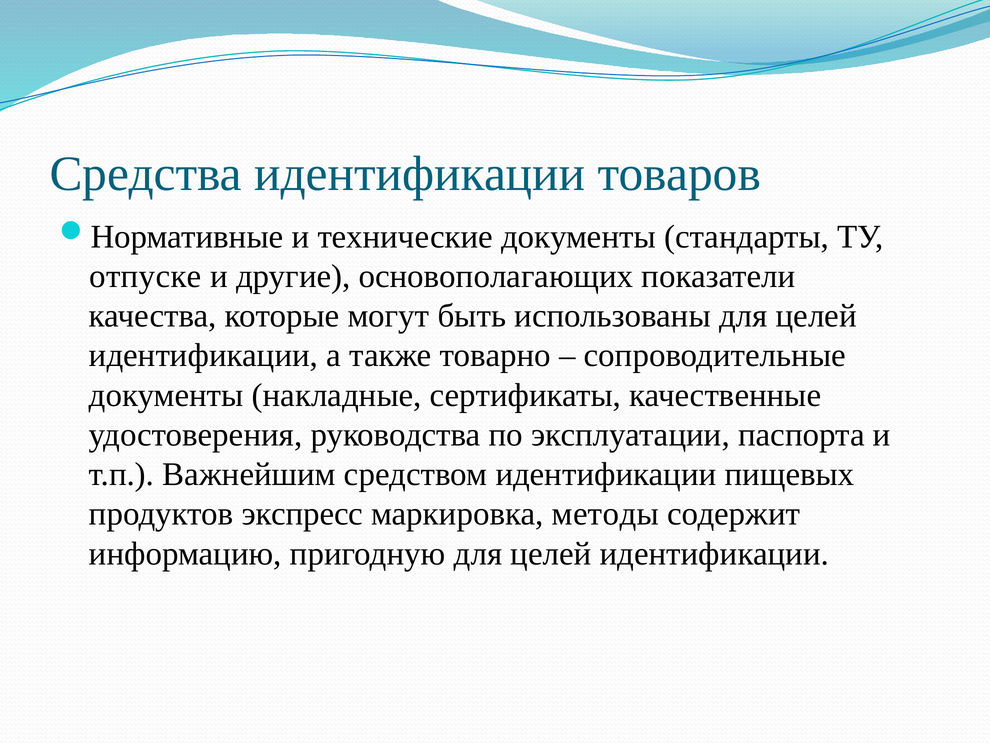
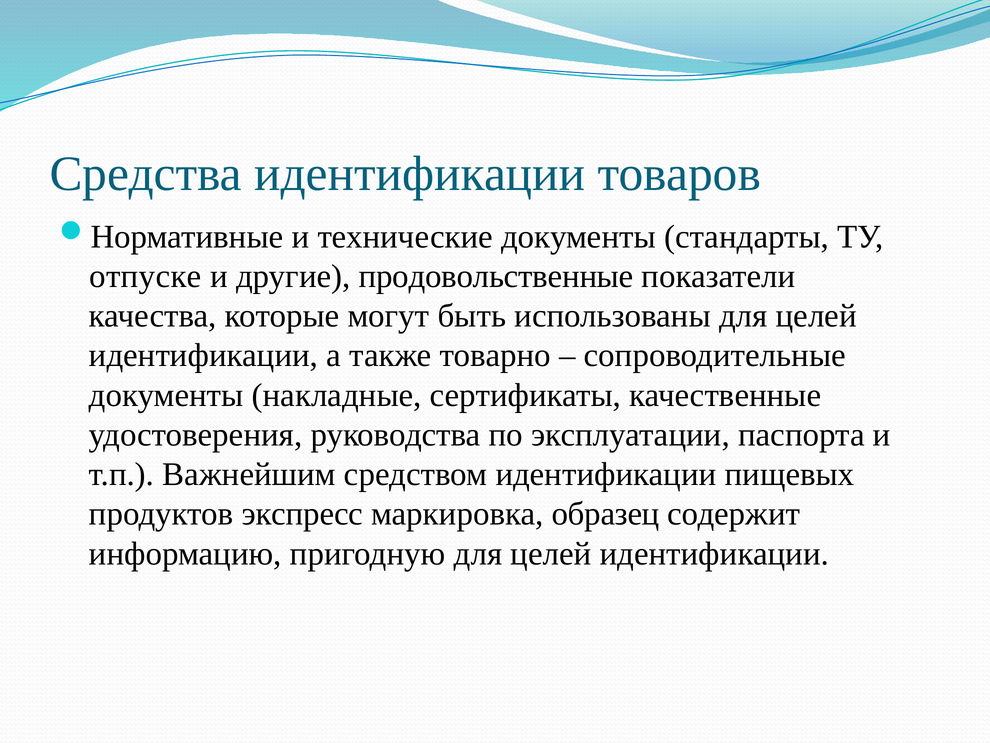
основополагающих: основополагающих -> продовольственные (496, 276)
методы: методы -> образец (606, 514)
